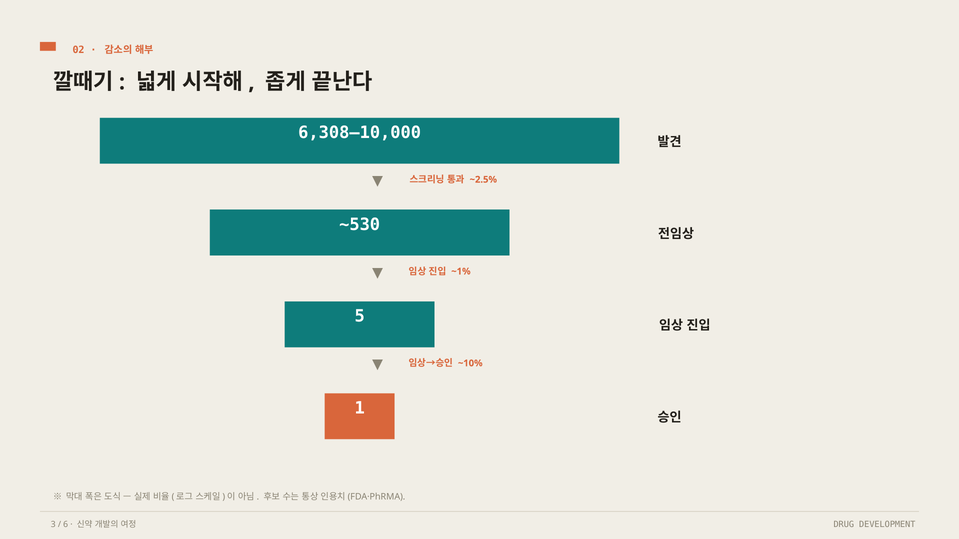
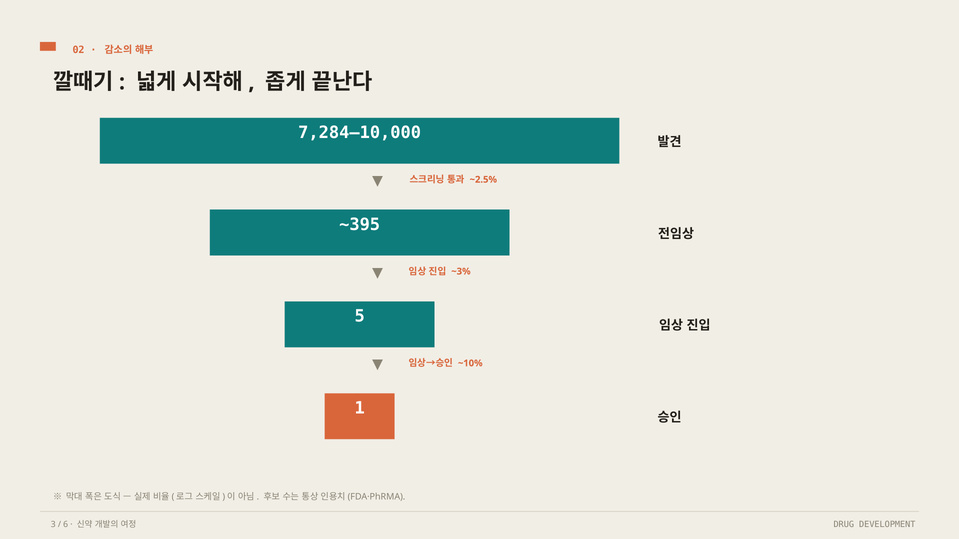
6,308–10,000: 6,308–10,000 -> 7,284–10,000 (360, 133)
~530: ~530 -> ~395 (360, 225)
~1%: ~1% -> ~3% (461, 272)
